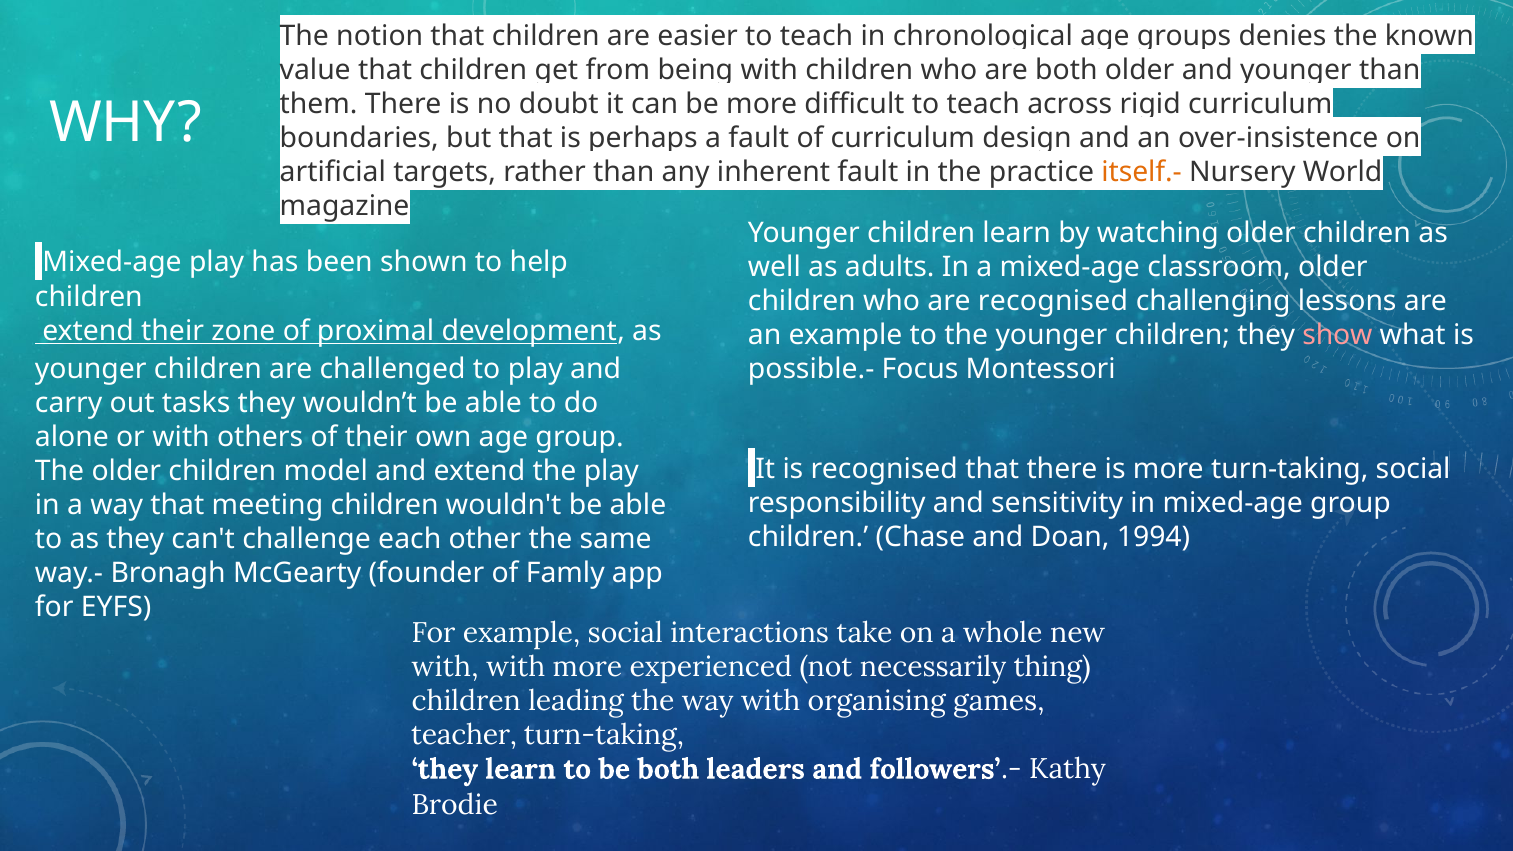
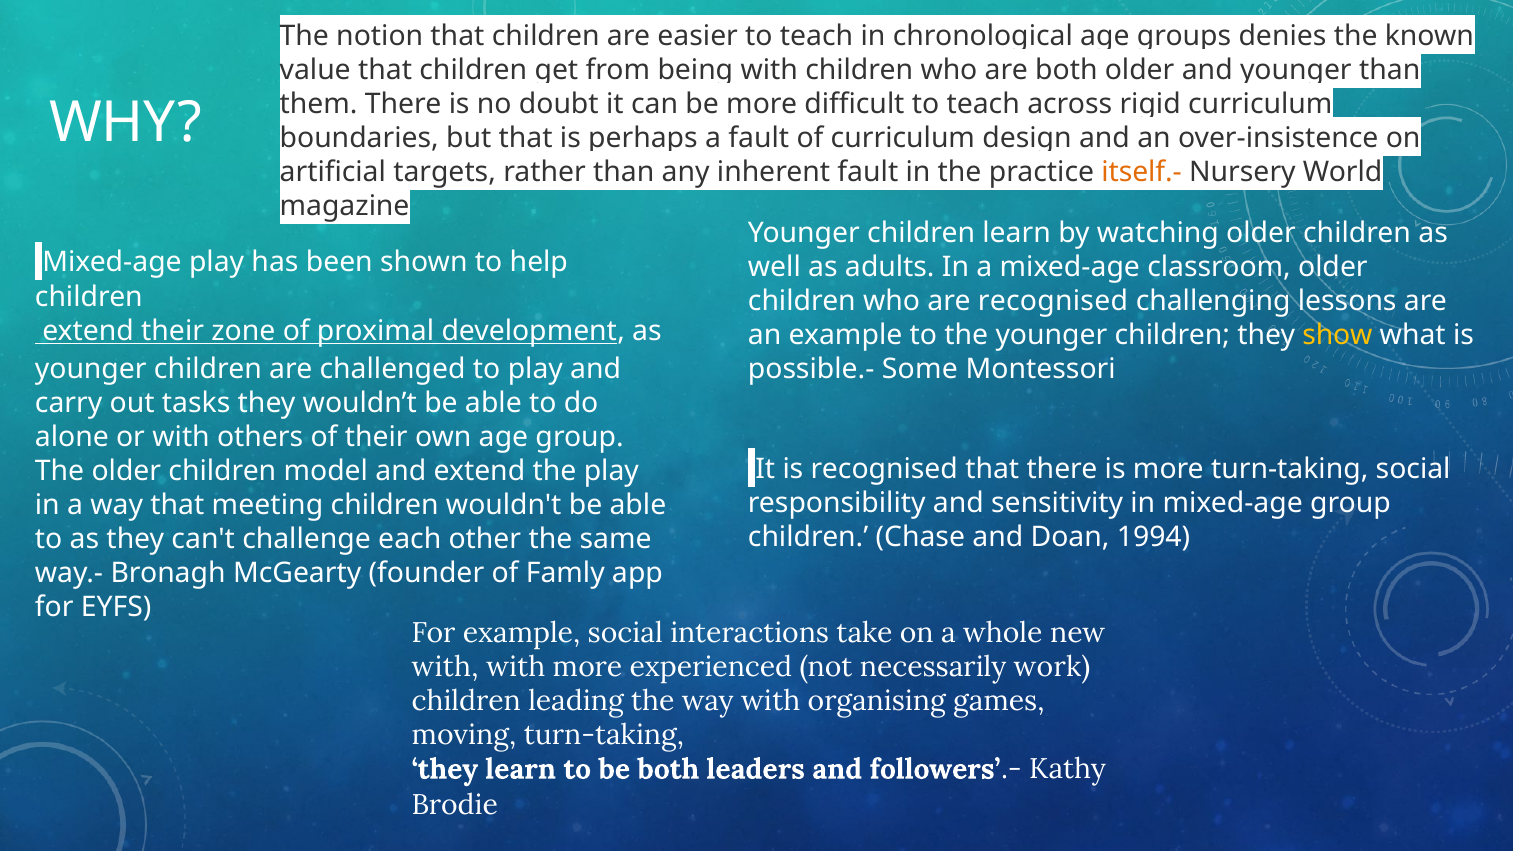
show colour: pink -> yellow (1337, 335)
Focus: Focus -> Some (920, 369)
thing: thing -> work (1052, 667)
teacher: teacher -> moving (464, 735)
